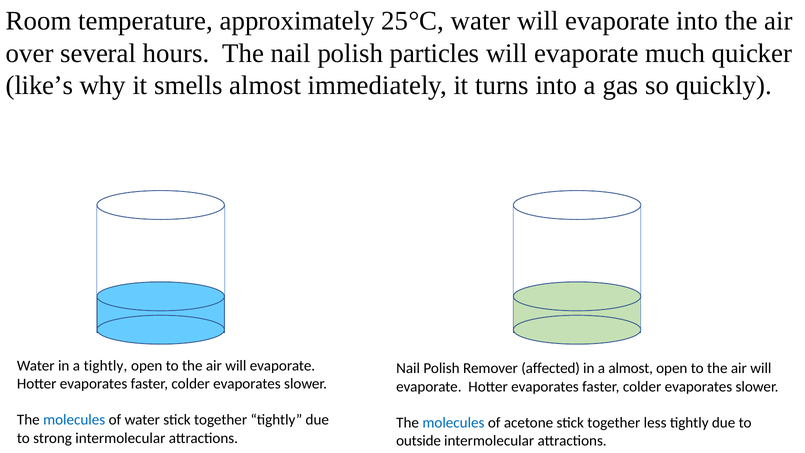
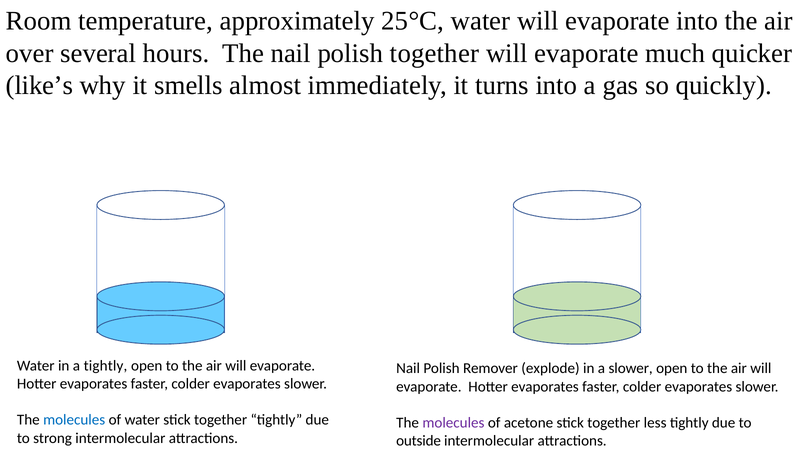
polish particles: particles -> together (434, 53)
affected: affected -> explode (550, 368)
a almost: almost -> slower (631, 368)
molecules colour: blue -> purple (453, 423)
